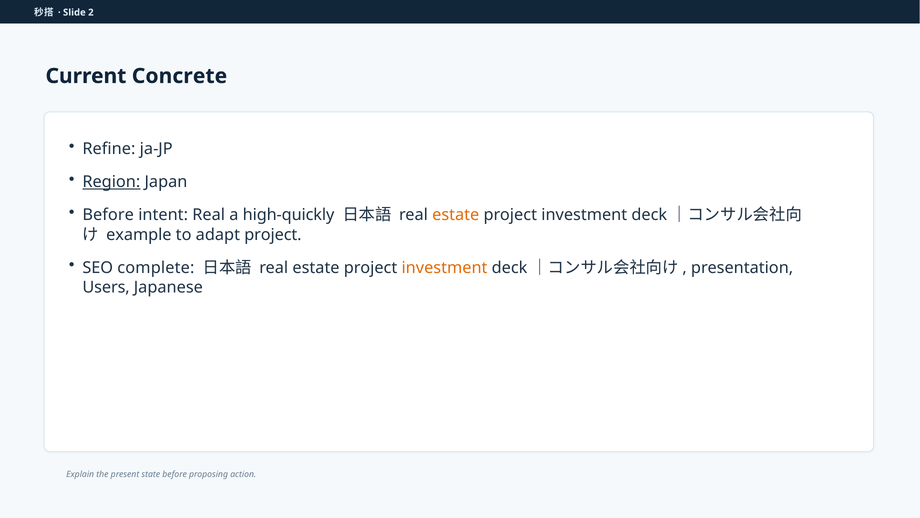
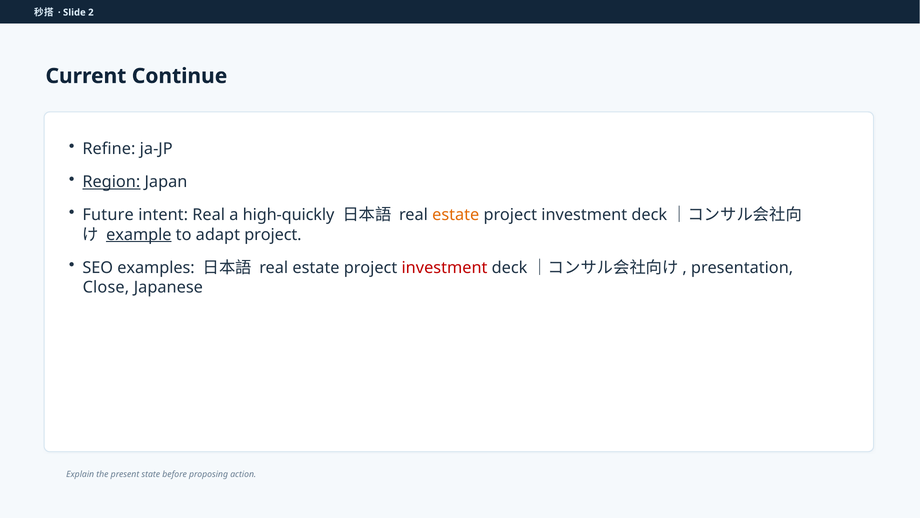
Concrete: Concrete -> Continue (180, 76)
Before: Before -> Future (108, 215)
example underline: none -> present (139, 234)
complete: complete -> examples (156, 267)
investment colour: orange -> red (445, 267)
Users: Users -> Close (106, 287)
